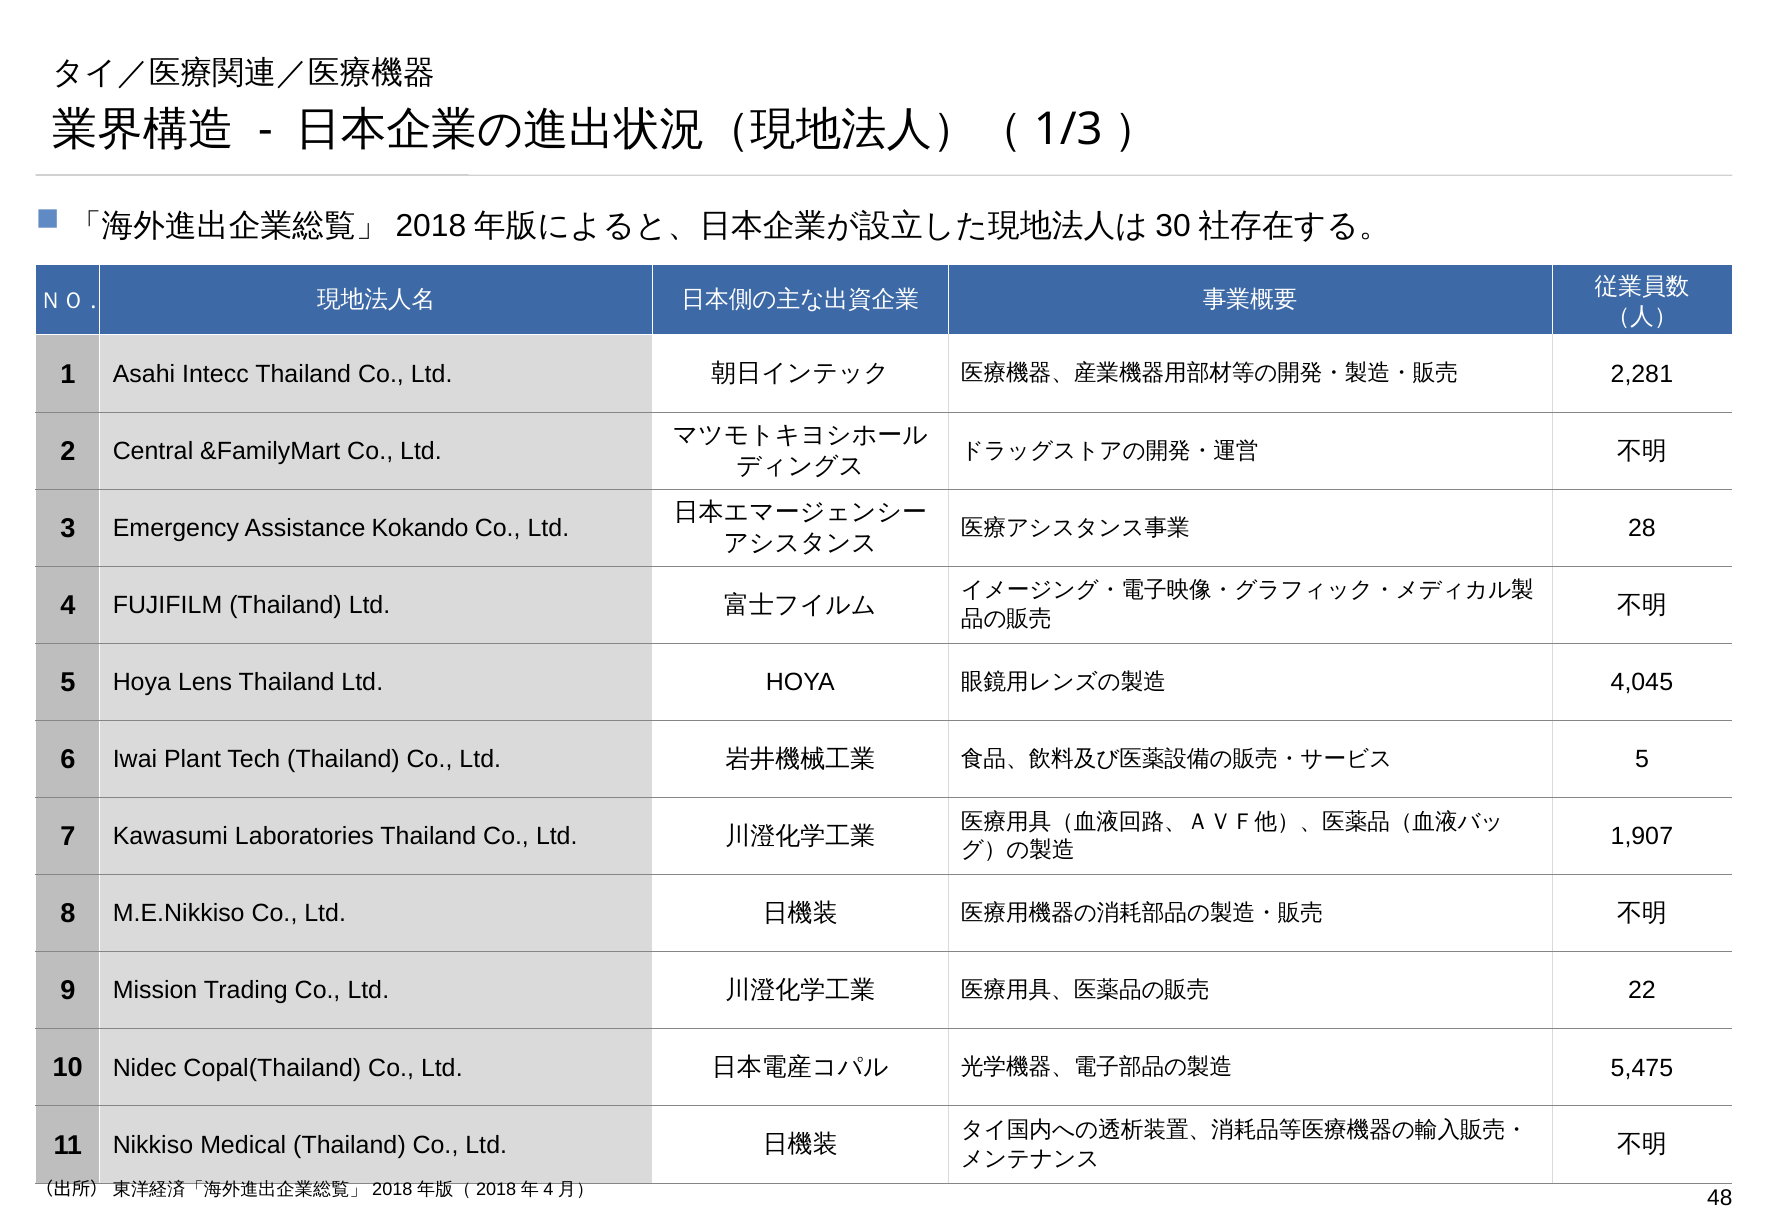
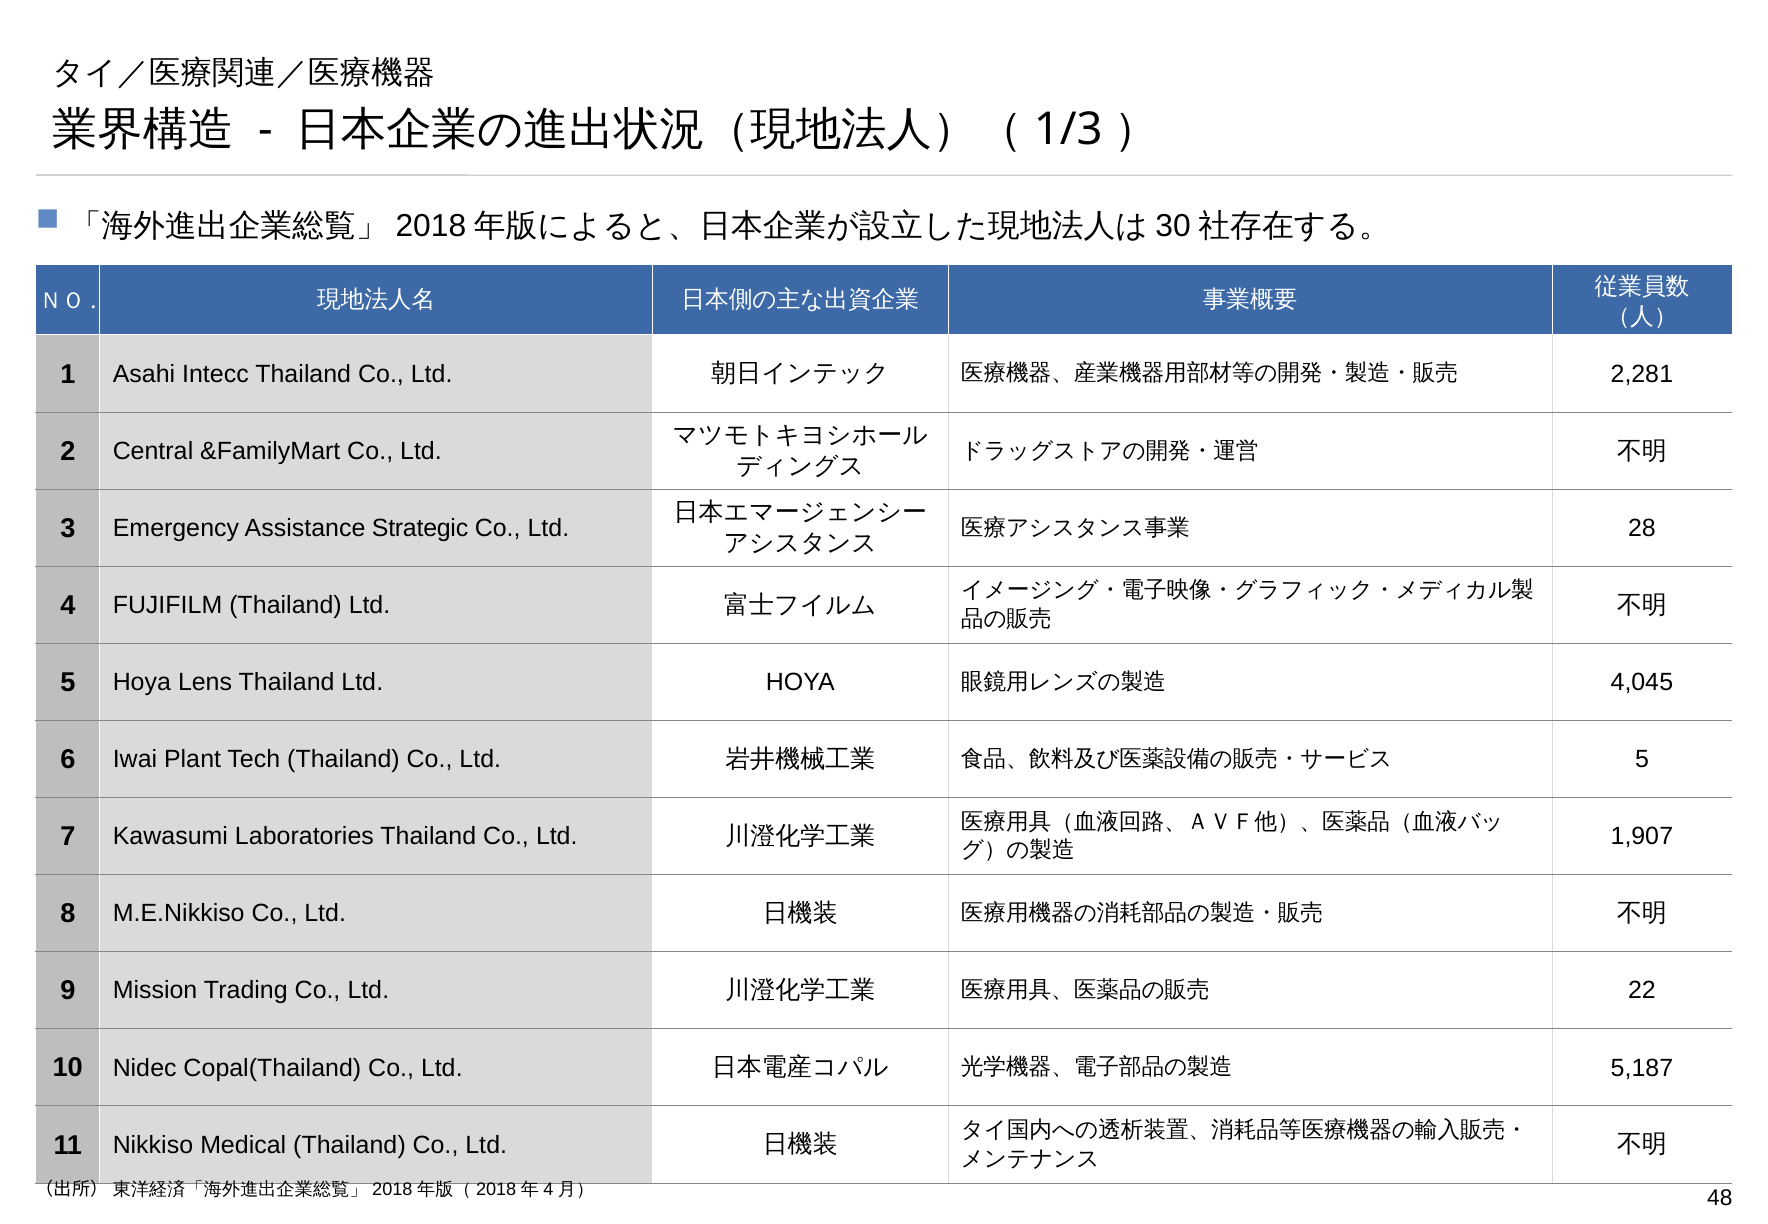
Kokando: Kokando -> Strategic (420, 528)
5,475: 5,475 -> 5,187 (1642, 1068)
